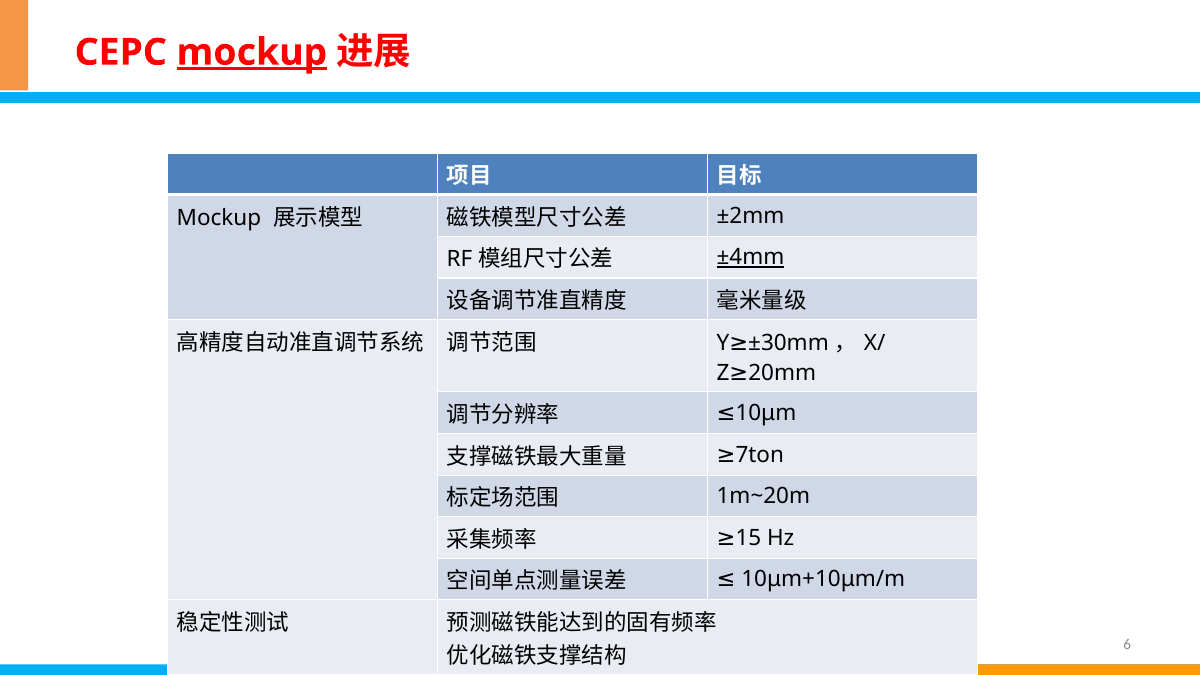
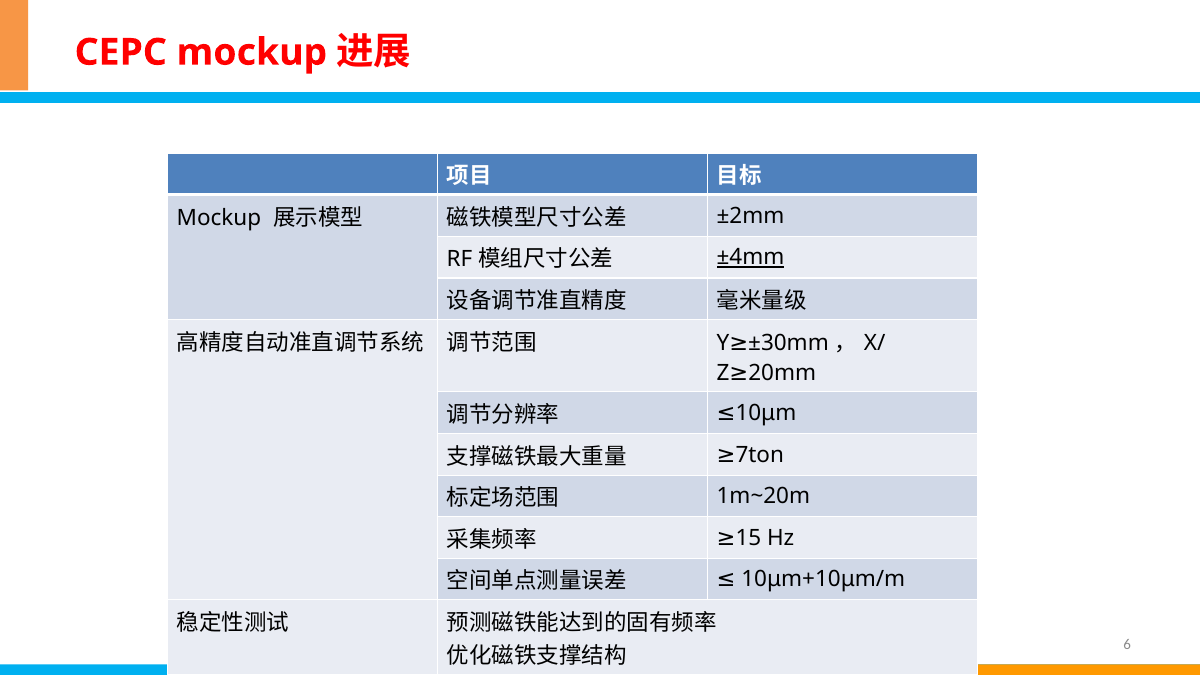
mockup underline: present -> none (252, 52)
